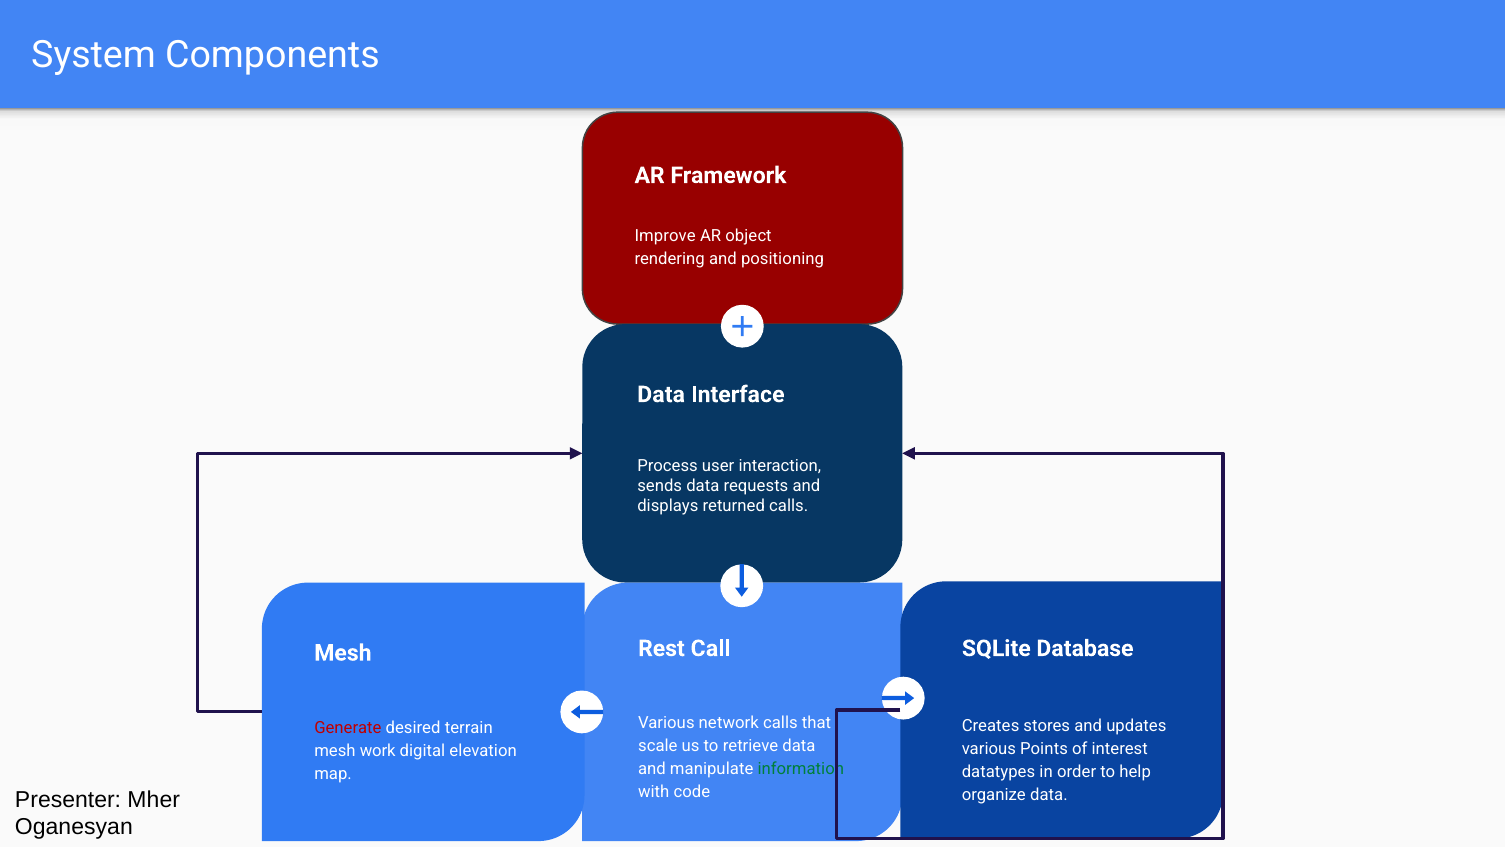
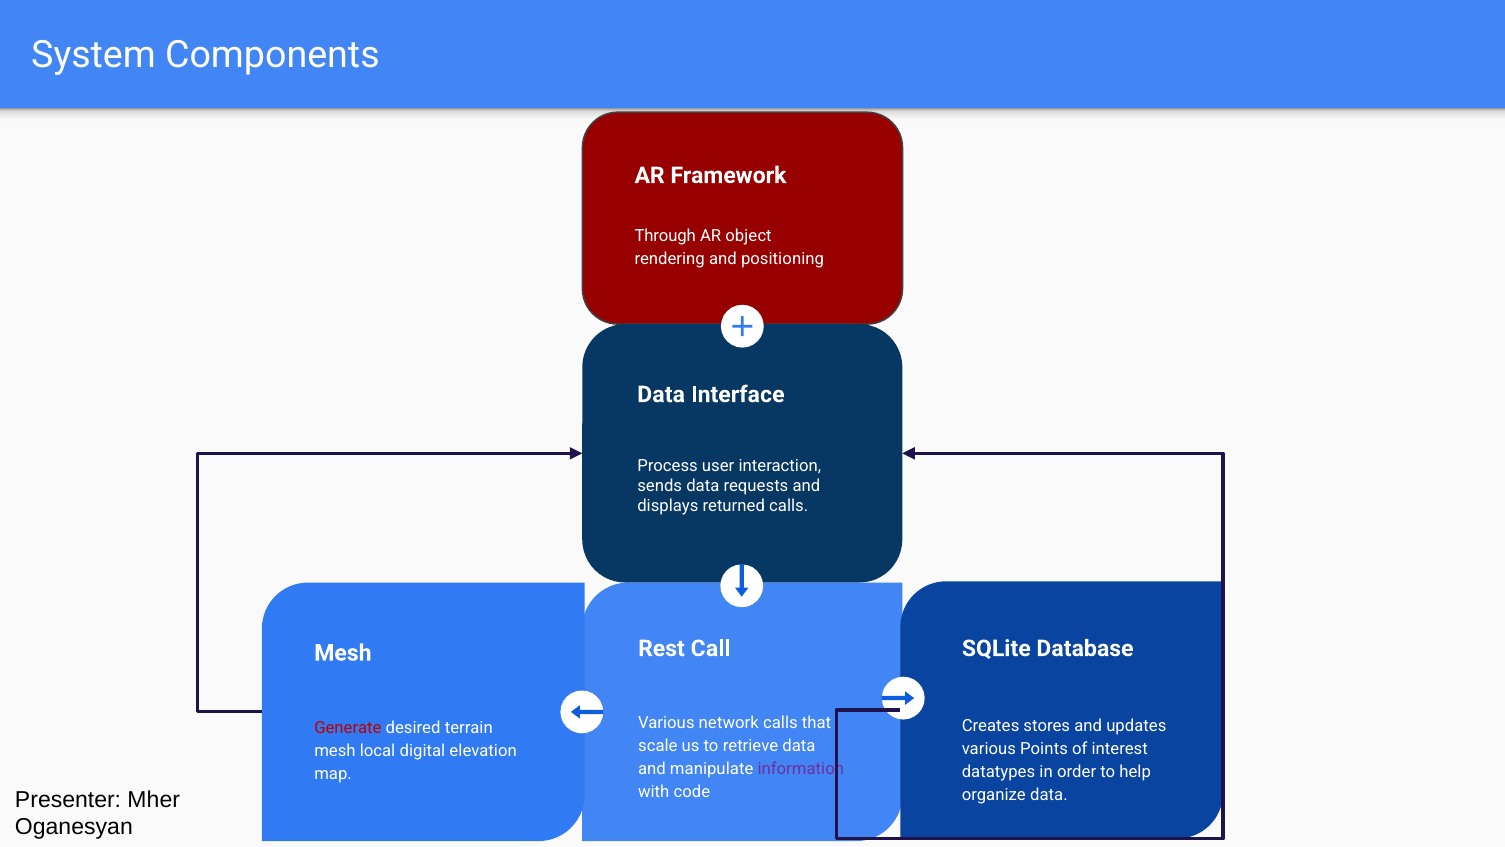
Improve: Improve -> Through (665, 236)
work: work -> local (378, 750)
information colour: green -> purple (801, 769)
